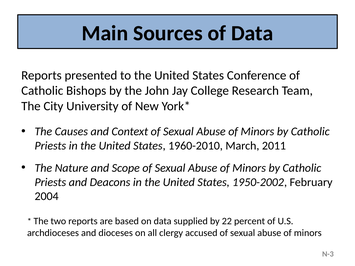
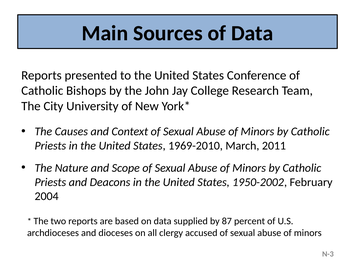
1960-2010: 1960-2010 -> 1969-2010 (196, 146)
22: 22 -> 87 (227, 221)
